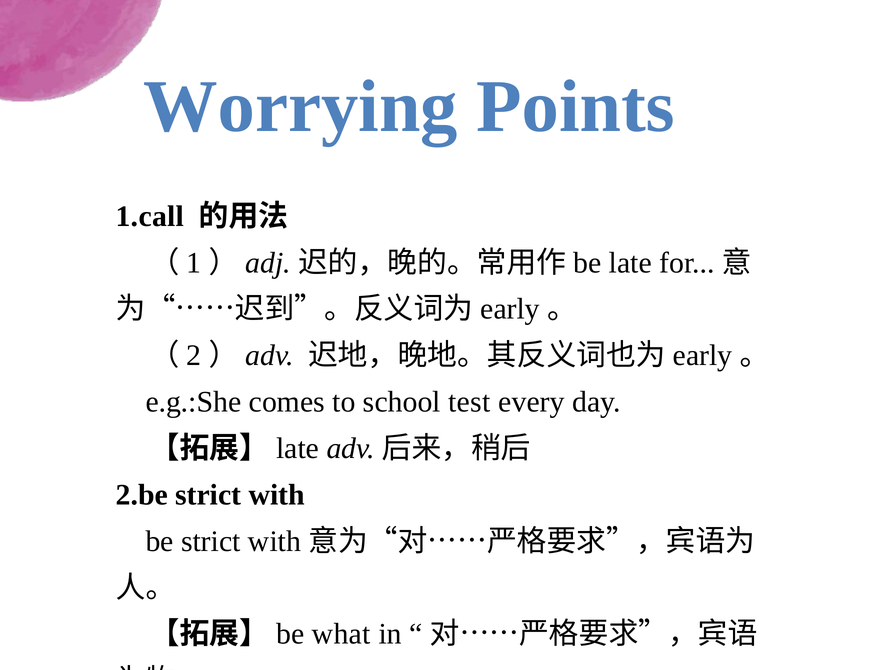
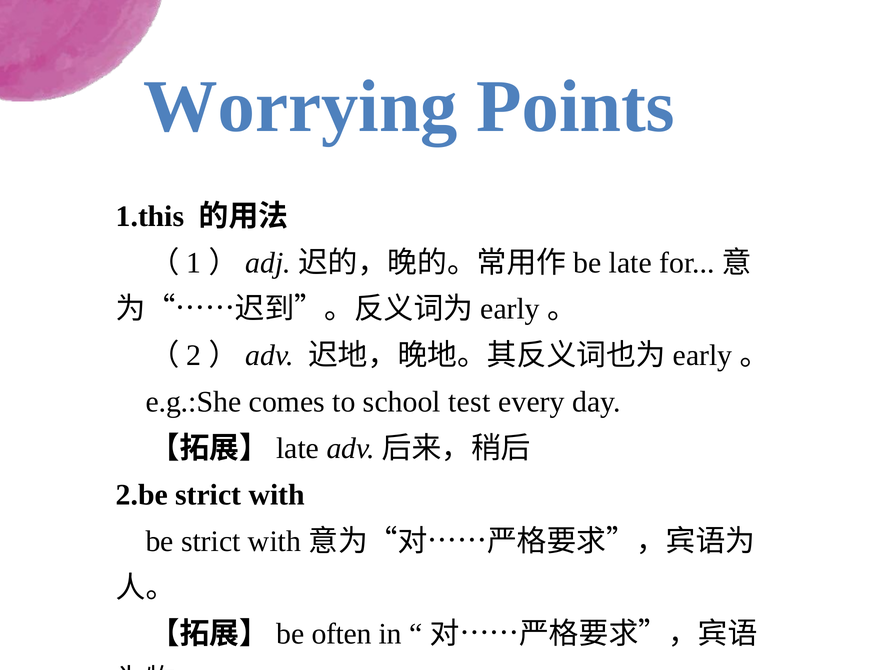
1.call: 1.call -> 1.this (150, 216)
what: what -> often (342, 635)
